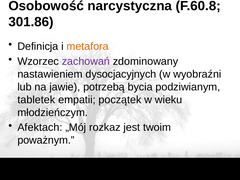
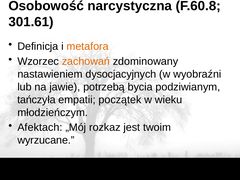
301.86: 301.86 -> 301.61 (31, 22)
zachowań colour: purple -> orange (86, 61)
tabletek: tabletek -> tańczyła (36, 100)
poważnym: poważnym -> wyrzucane (46, 140)
